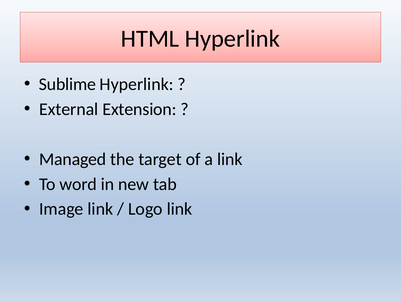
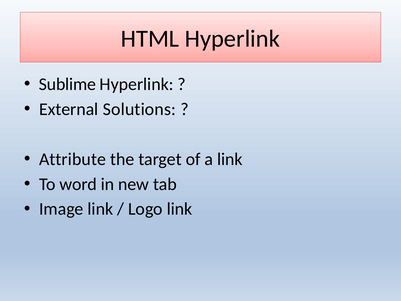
Extension: Extension -> Solutions (139, 109)
Managed: Managed -> Attribute (73, 159)
